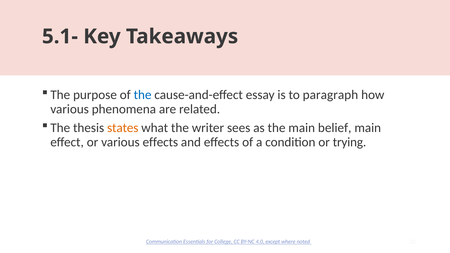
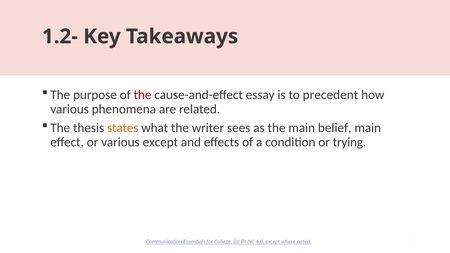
5.1-: 5.1- -> 1.2- (60, 36)
the colour: blue -> red (143, 95)
paragraph: paragraph -> precedent (330, 95)
various effects: effects -> except (160, 142)
